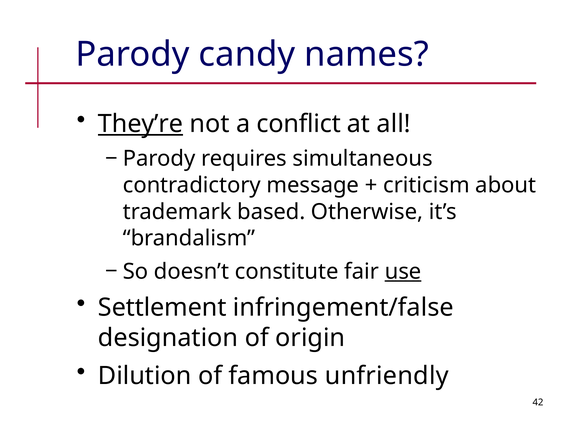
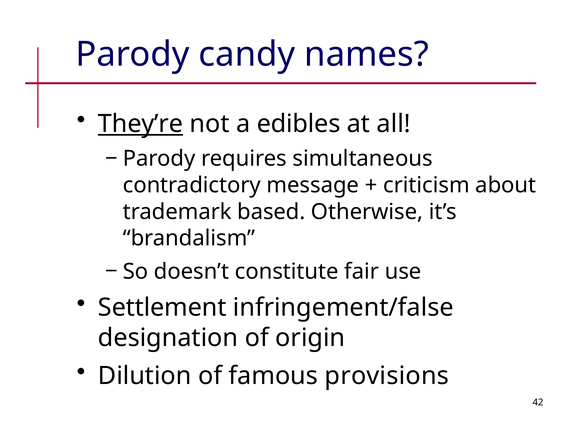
conflict: conflict -> edibles (299, 124)
use underline: present -> none (403, 271)
unfriendly: unfriendly -> provisions (387, 376)
